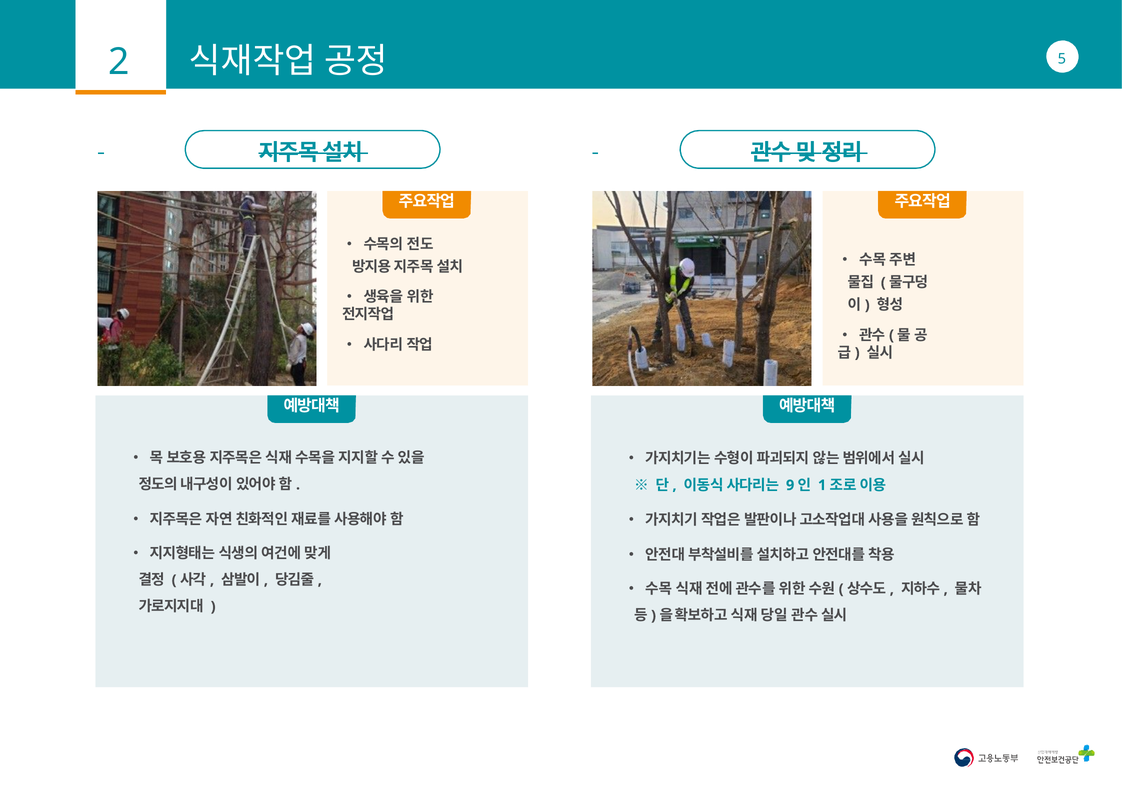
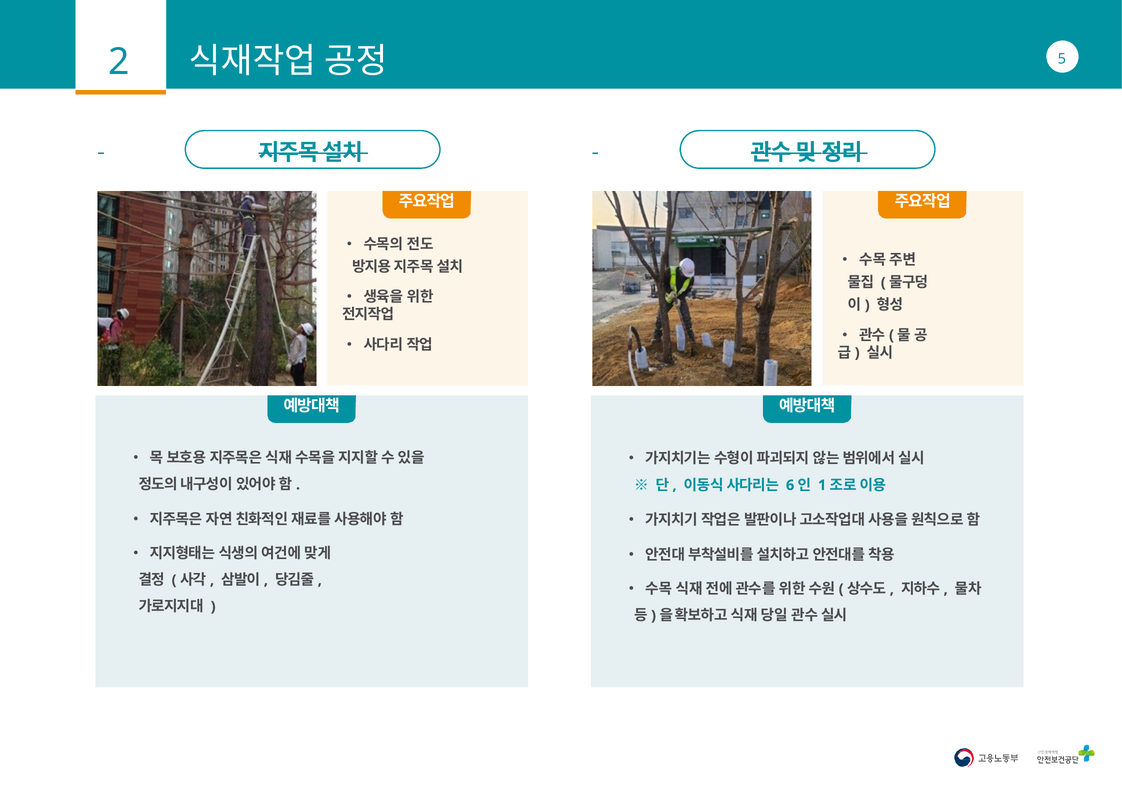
9: 9 -> 6 (790, 486)
